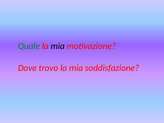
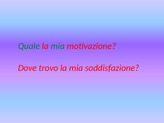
mia colour: black -> green (58, 46)
